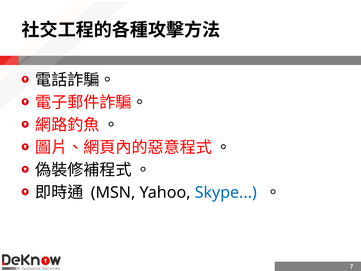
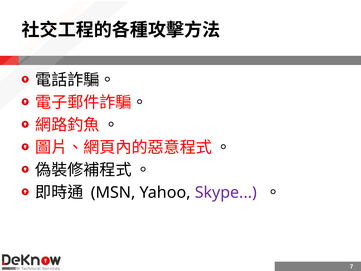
Skype colour: blue -> purple (226, 192)
